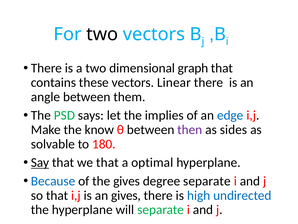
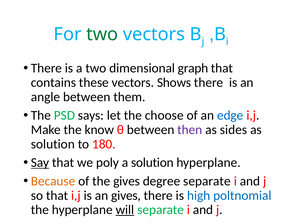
two colour: black -> green (102, 34)
Linear: Linear -> Shows (174, 82)
implies: implies -> choose (164, 115)
solvable: solvable -> solution (53, 144)
we that: that -> poly (108, 162)
a optimal: optimal -> solution (152, 162)
Because colour: blue -> orange (53, 181)
undirected: undirected -> poltnomial (242, 195)
will underline: none -> present (125, 209)
